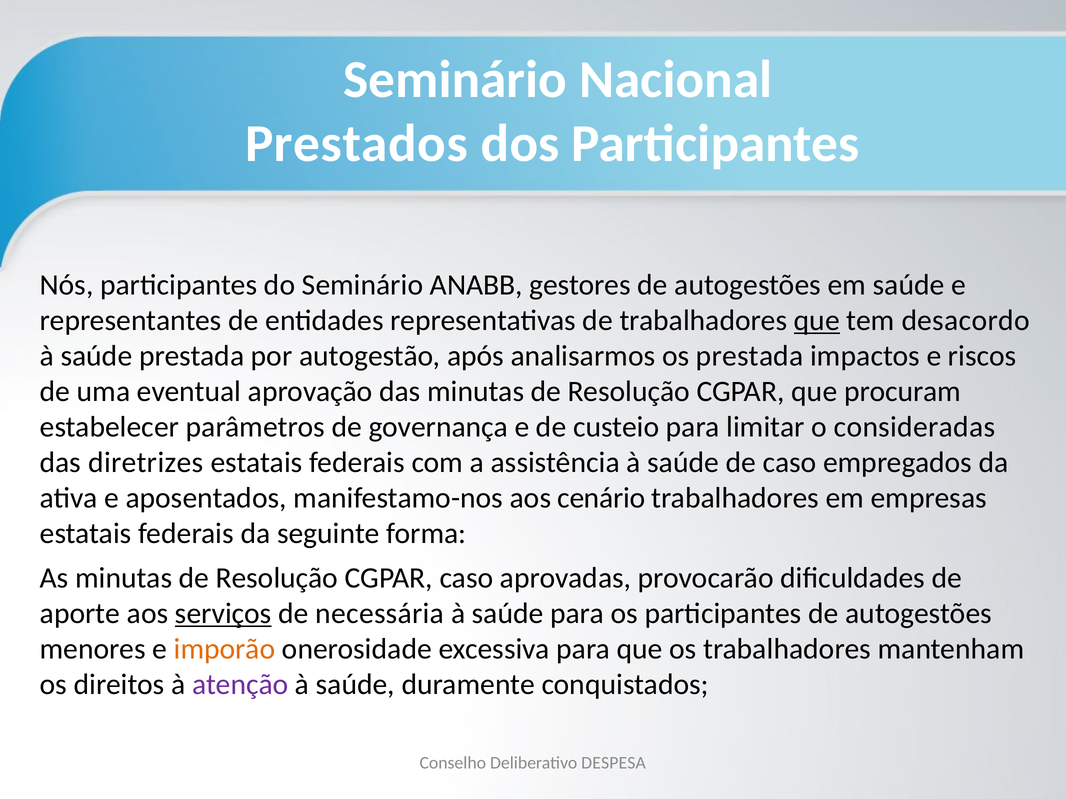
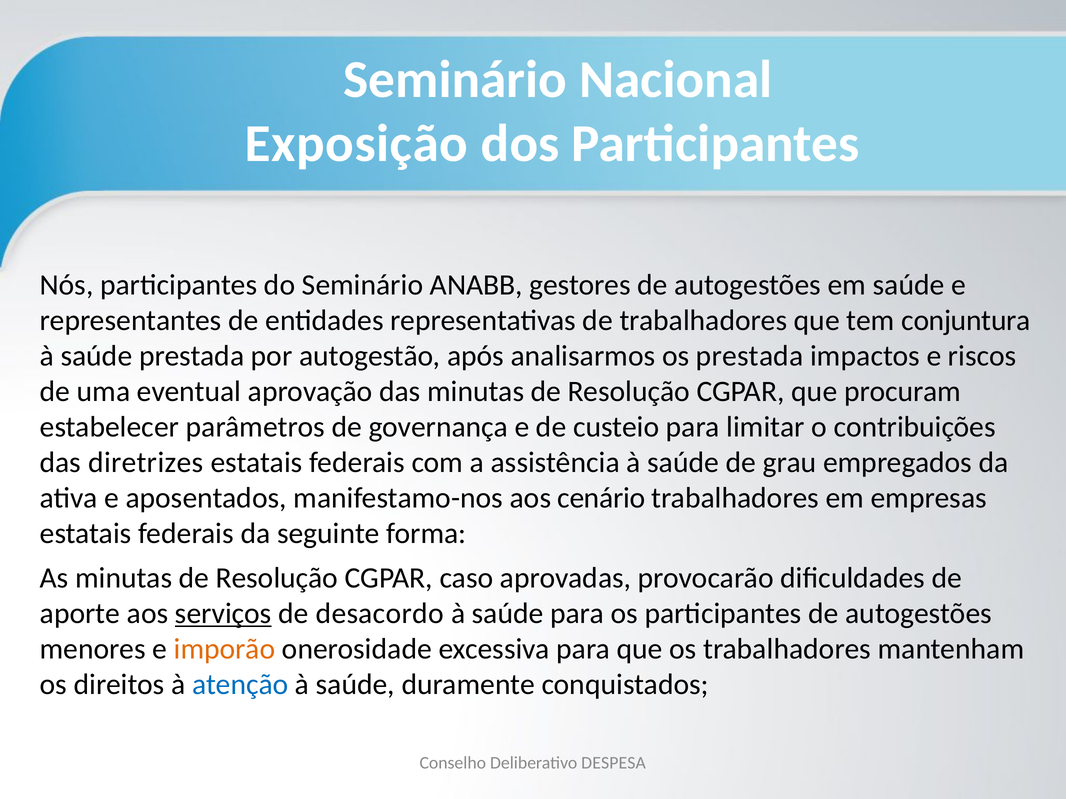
Prestados: Prestados -> Exposição (356, 144)
que underline: present -> none (817, 321)
desacordo: desacordo -> conjuntura (966, 321)
consideradas: consideradas -> contribuições (915, 427)
de caso: caso -> grau (790, 463)
necessária: necessária -> desacordo (380, 614)
atenção colour: purple -> blue (240, 685)
